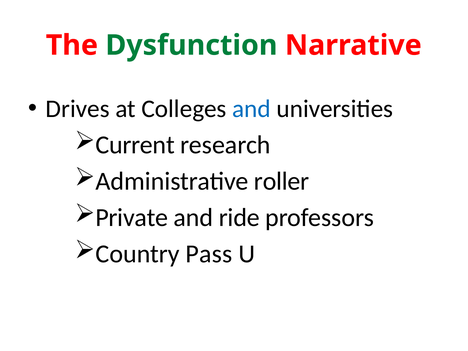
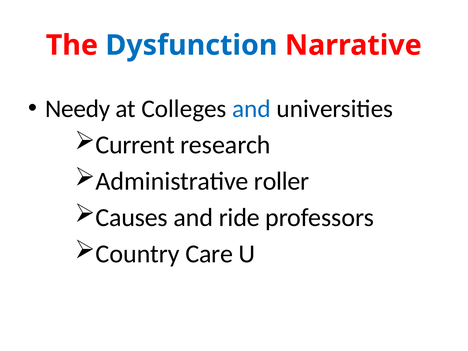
Dysfunction colour: green -> blue (191, 45)
Drives: Drives -> Needy (78, 109)
Private: Private -> Causes (132, 218)
Pass: Pass -> Care (209, 254)
